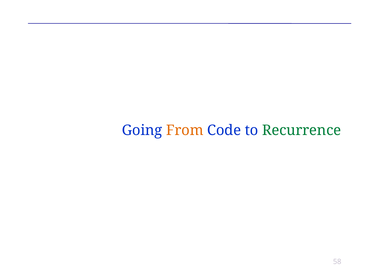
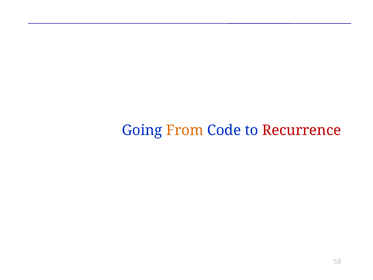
Recurrence colour: green -> red (302, 130)
